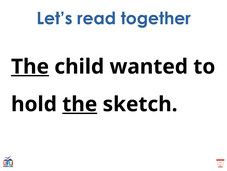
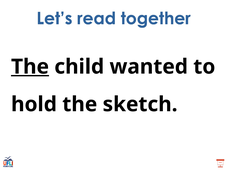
the underline: present -> none (80, 104)
